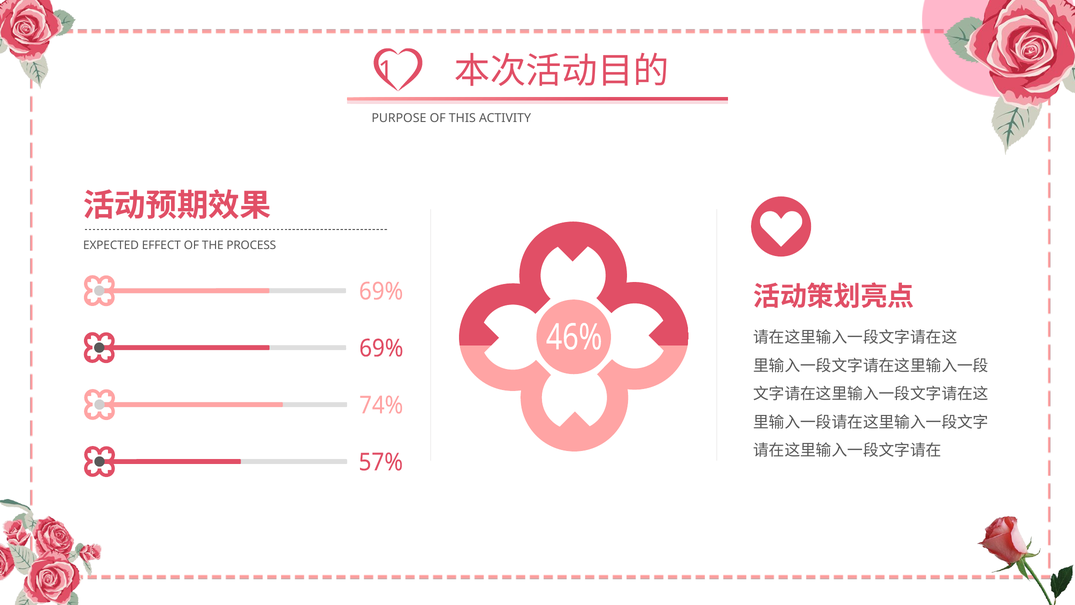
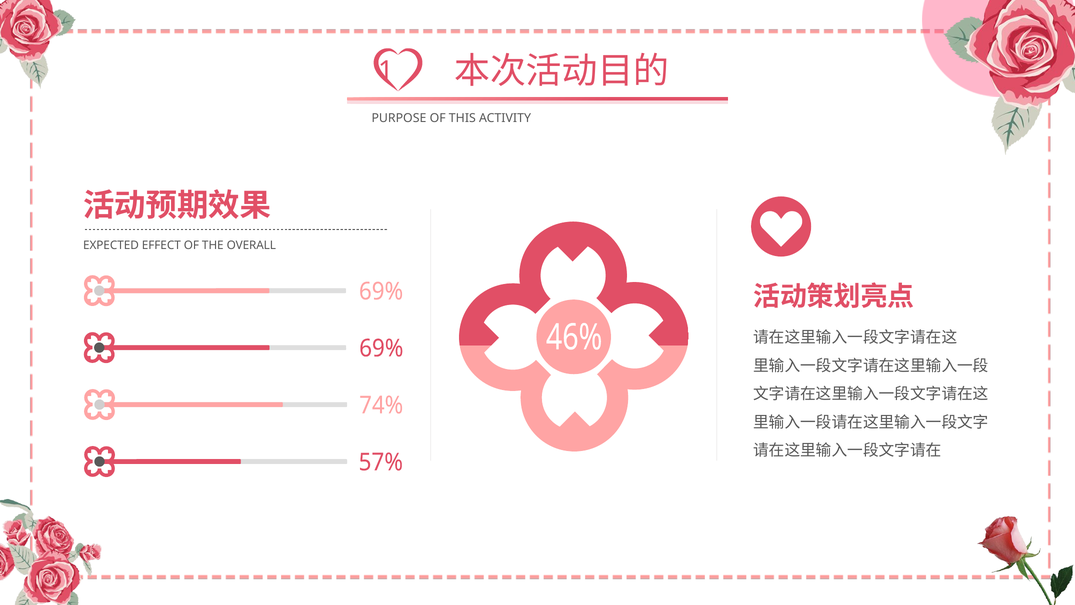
PROCESS: PROCESS -> OVERALL (251, 245)
